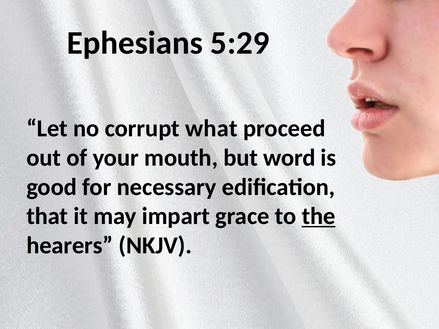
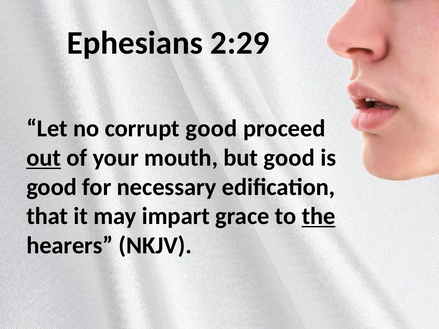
5:29: 5:29 -> 2:29 (240, 43)
corrupt what: what -> good (211, 129)
out underline: none -> present (44, 158)
but word: word -> good (289, 158)
